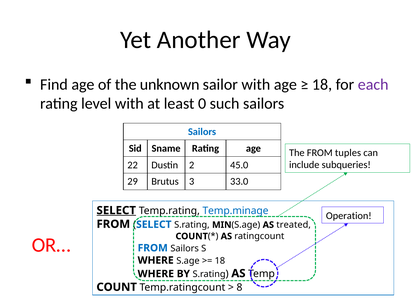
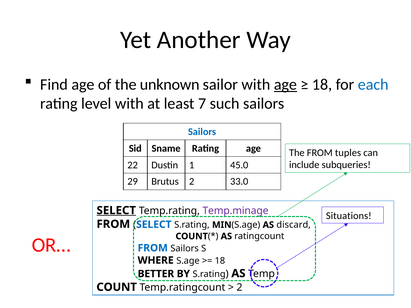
age underline: none -> present (285, 85)
each colour: purple -> blue (373, 85)
0: 0 -> 7 (202, 104)
2: 2 -> 1 (192, 165)
Brutus 3: 3 -> 2 (192, 182)
Temp.minage colour: blue -> purple (236, 211)
Operation: Operation -> Situations (349, 216)
treated: treated -> discard (294, 225)
WHERE: WHERE -> BETTER (156, 274)
8: 8 -> 2 (239, 288)
